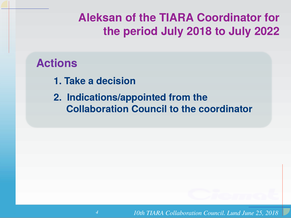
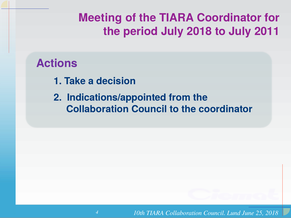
Aleksan: Aleksan -> Meeting (100, 18)
2022: 2022 -> 2011 (267, 31)
